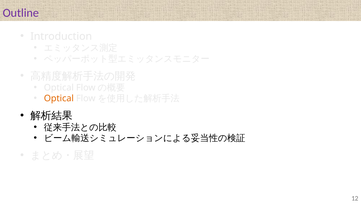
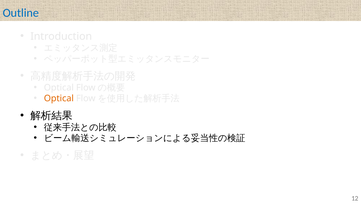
Outline colour: purple -> blue (21, 13)
